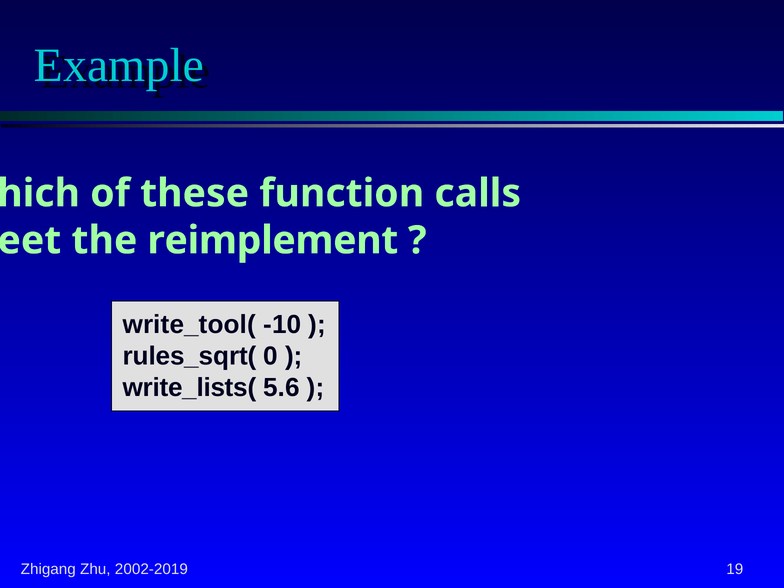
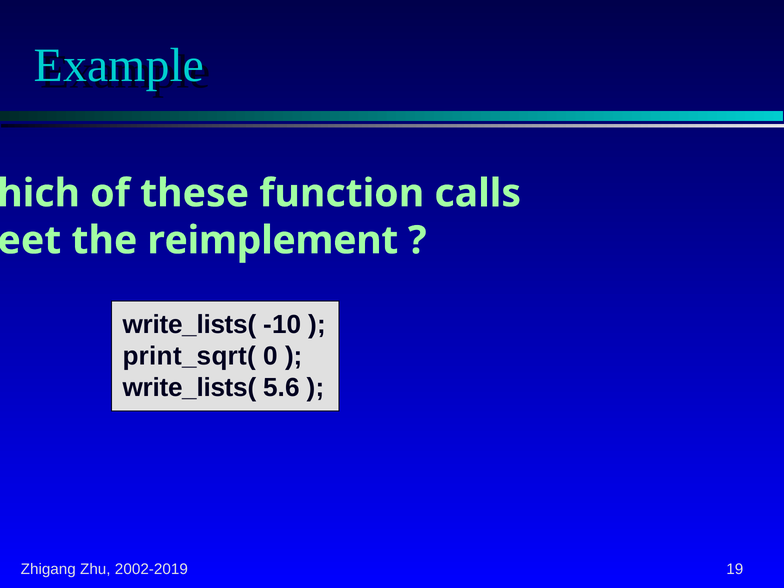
write_tool(: write_tool( -> write_lists( (190, 325)
rules_sqrt(: rules_sqrt( -> print_sqrt( (189, 356)
